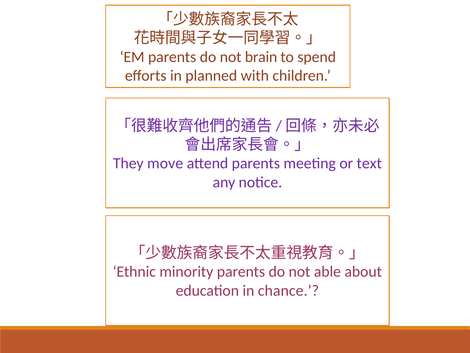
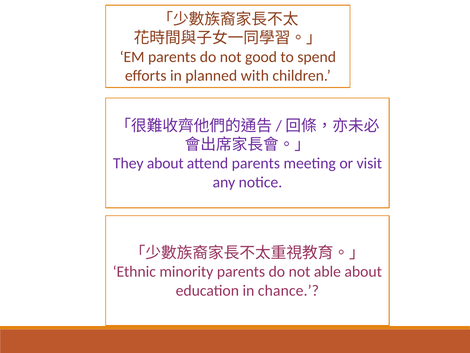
brain: brain -> good (261, 57)
They move: move -> about (165, 163)
text: text -> visit (369, 163)
